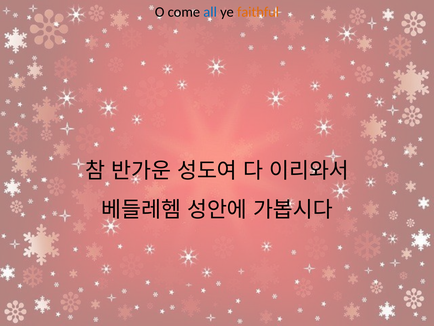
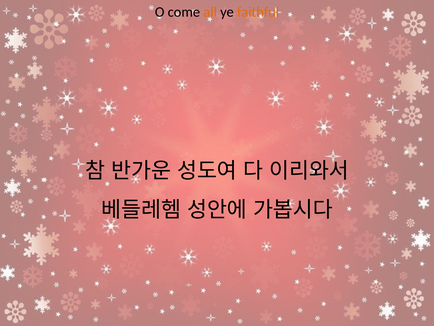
all colour: blue -> orange (210, 12)
